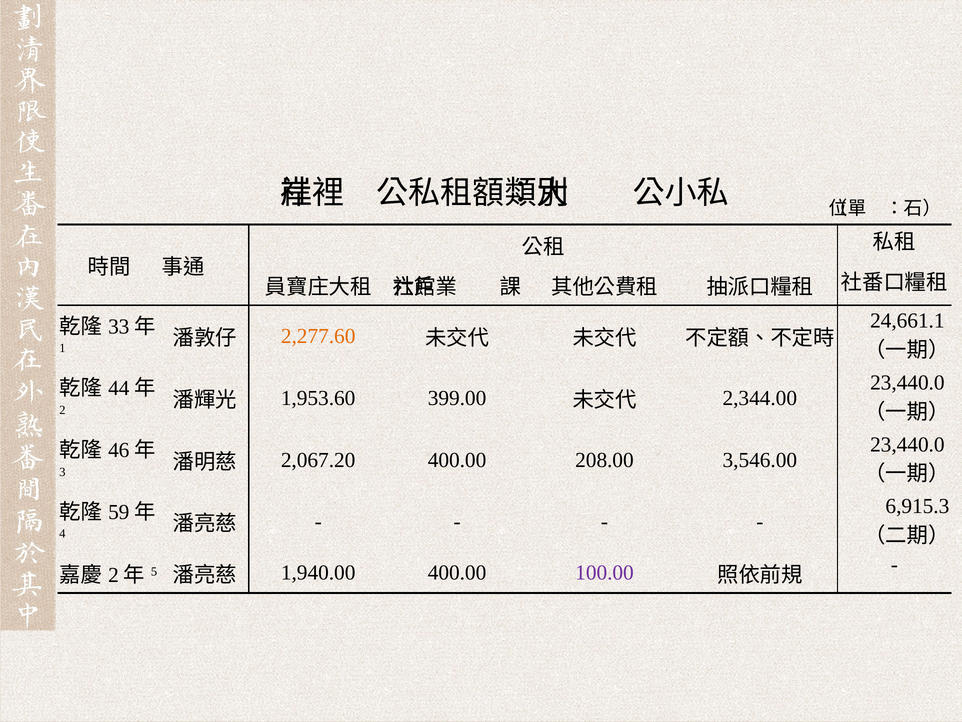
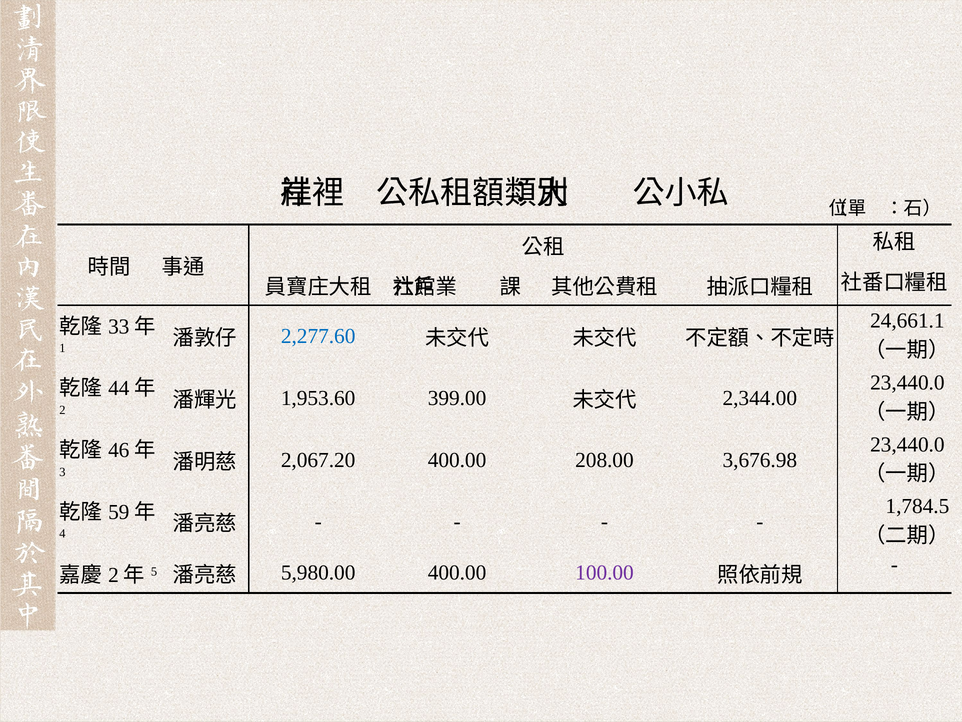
2,277.60 colour: orange -> blue (318, 336)
3,546.00: 3,546.00 -> 3,676.98 (760, 460)
6,915.3: 6,915.3 -> 1,784.5 (917, 506)
1,940.00: 1,940.00 -> 5,980.00 (318, 572)
